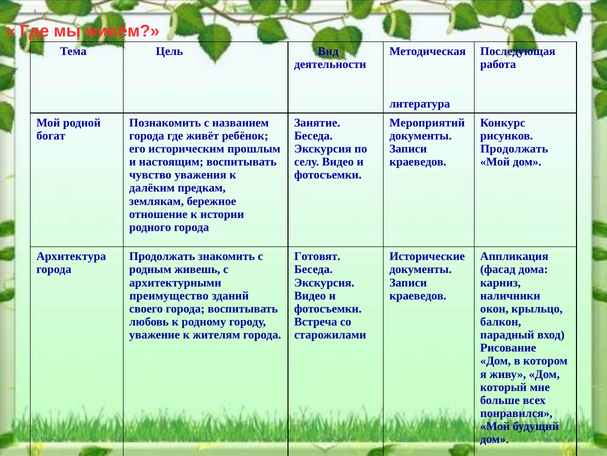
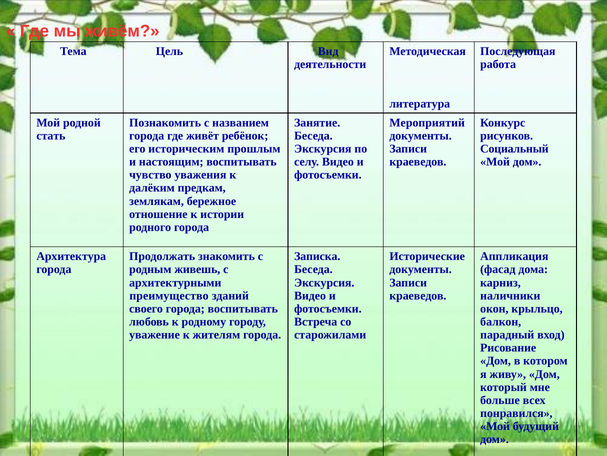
богат: богат -> стать (51, 136)
Продолжать: Продолжать -> Социальный (514, 149)
Готовят: Готовят -> Записка (317, 256)
